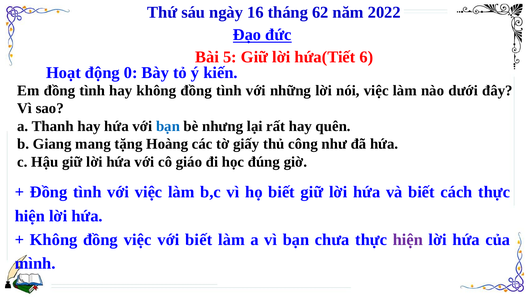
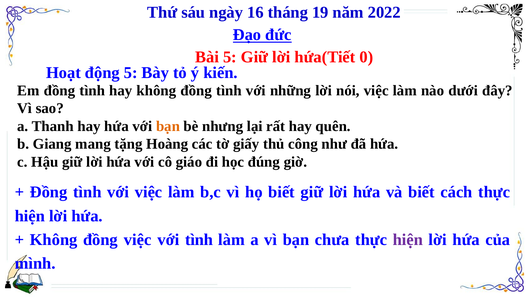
62: 62 -> 19 (320, 12)
6: 6 -> 0 (366, 57)
động 0: 0 -> 5 (131, 73)
bạn colour: blue -> orange (168, 126)
với biết: biết -> tình (199, 239)
